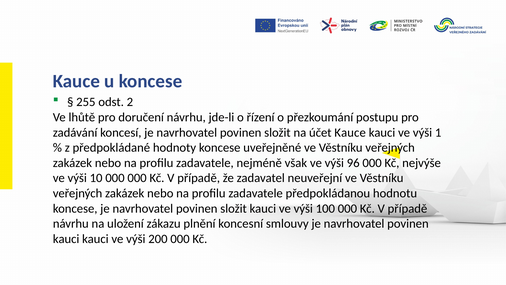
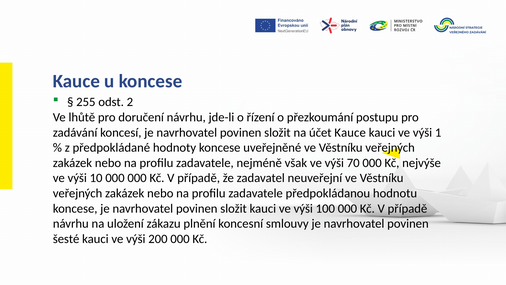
96: 96 -> 70 (353, 163)
kauci: kauci -> šesté (66, 239)
